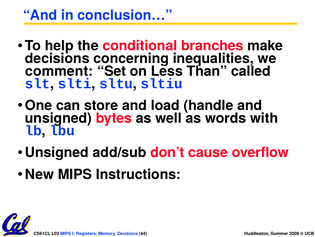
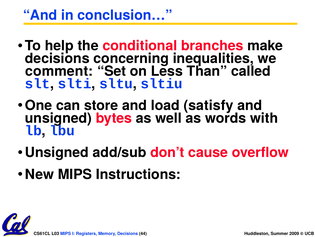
handle: handle -> satisfy (208, 105)
